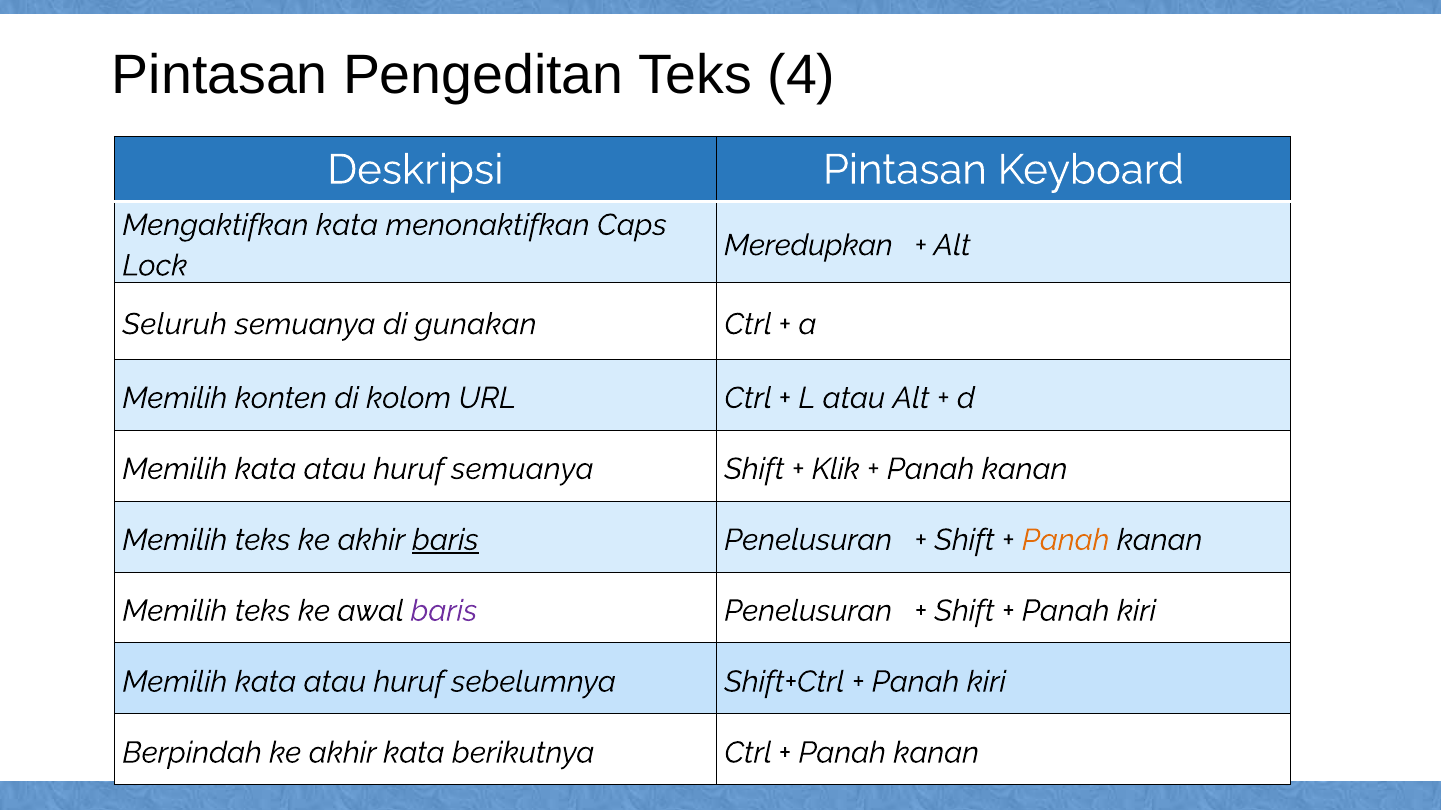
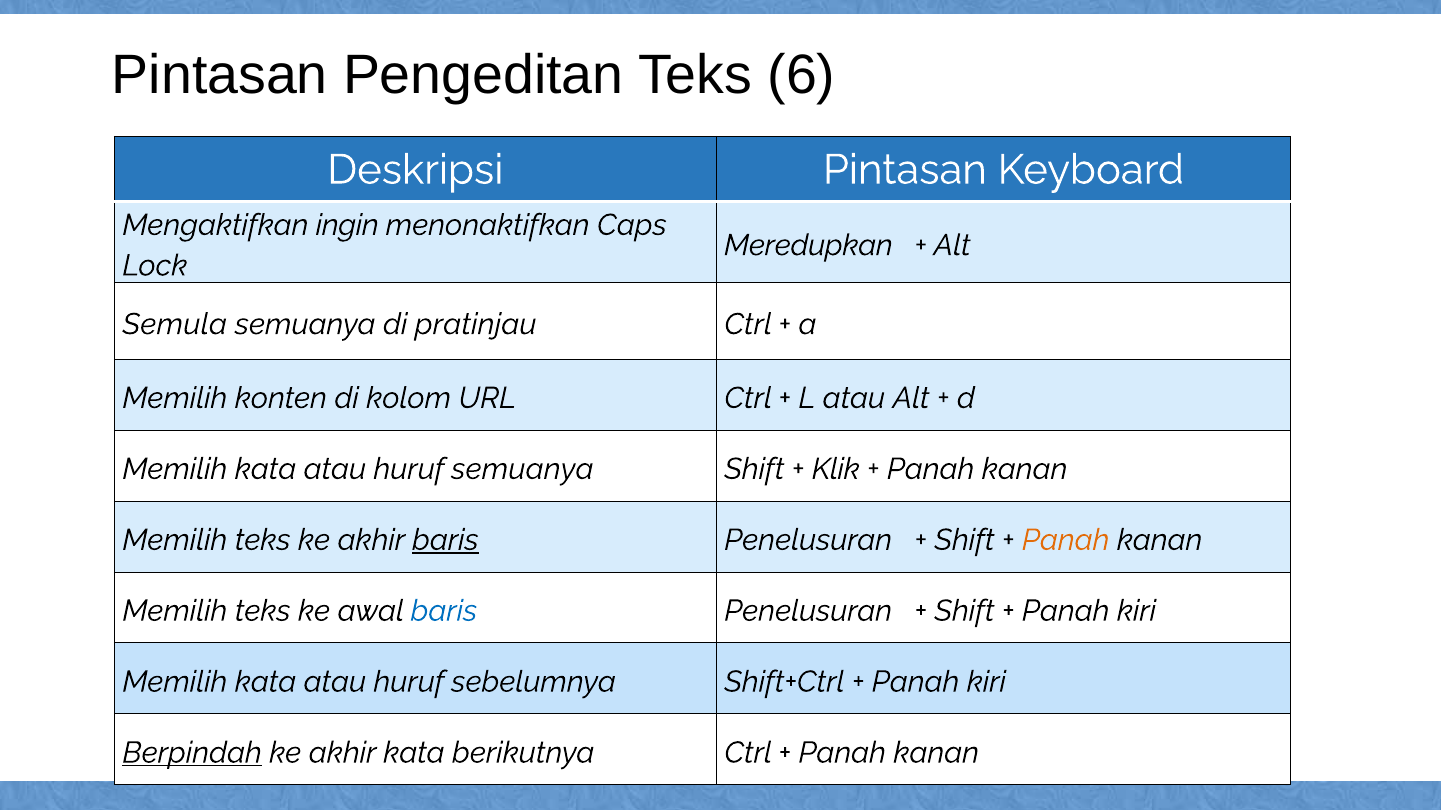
4: 4 -> 6 (802, 75)
Mengaktifkan kata: kata -> ingin (347, 225)
Seluruh: Seluruh -> Semula (175, 324)
gunakan: gunakan -> pratinjau (476, 324)
baris colour: purple -> blue (444, 611)
Berpindah underline: none -> present (192, 753)
